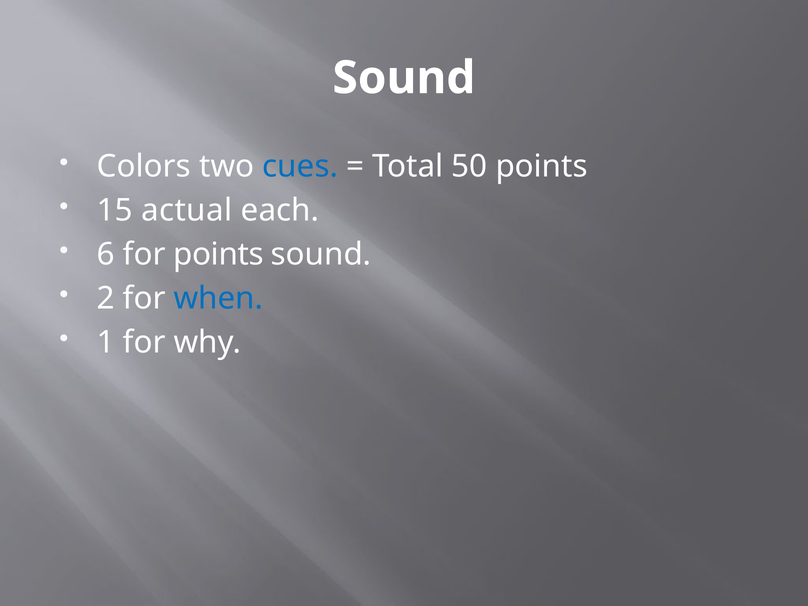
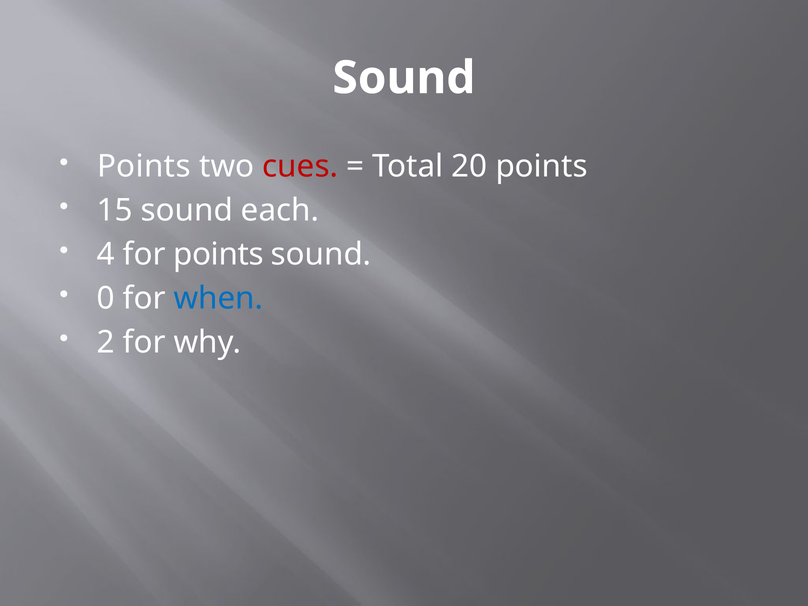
Colors: Colors -> Points (144, 166)
cues colour: blue -> red (300, 166)
50: 50 -> 20 (469, 166)
15 actual: actual -> sound (187, 210)
6: 6 -> 4 (106, 254)
2: 2 -> 0 (106, 299)
1: 1 -> 2 (106, 343)
